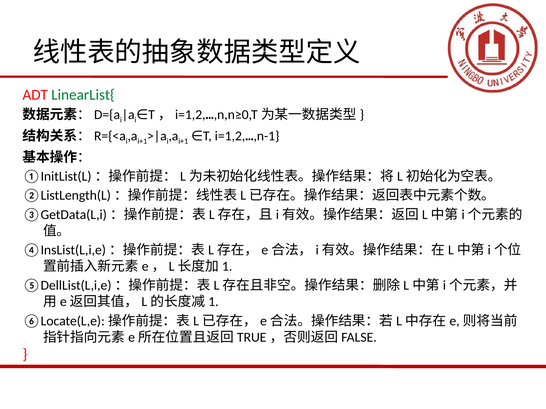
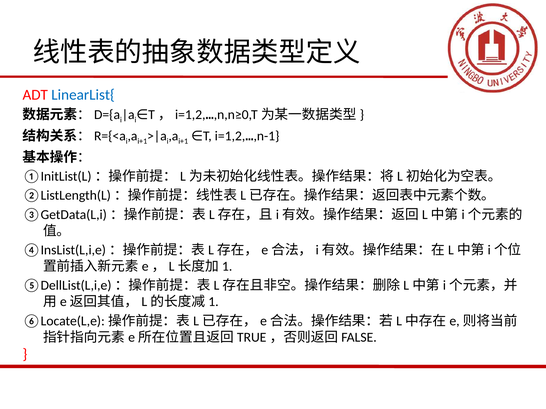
LinearList{ colour: green -> blue (83, 95)
